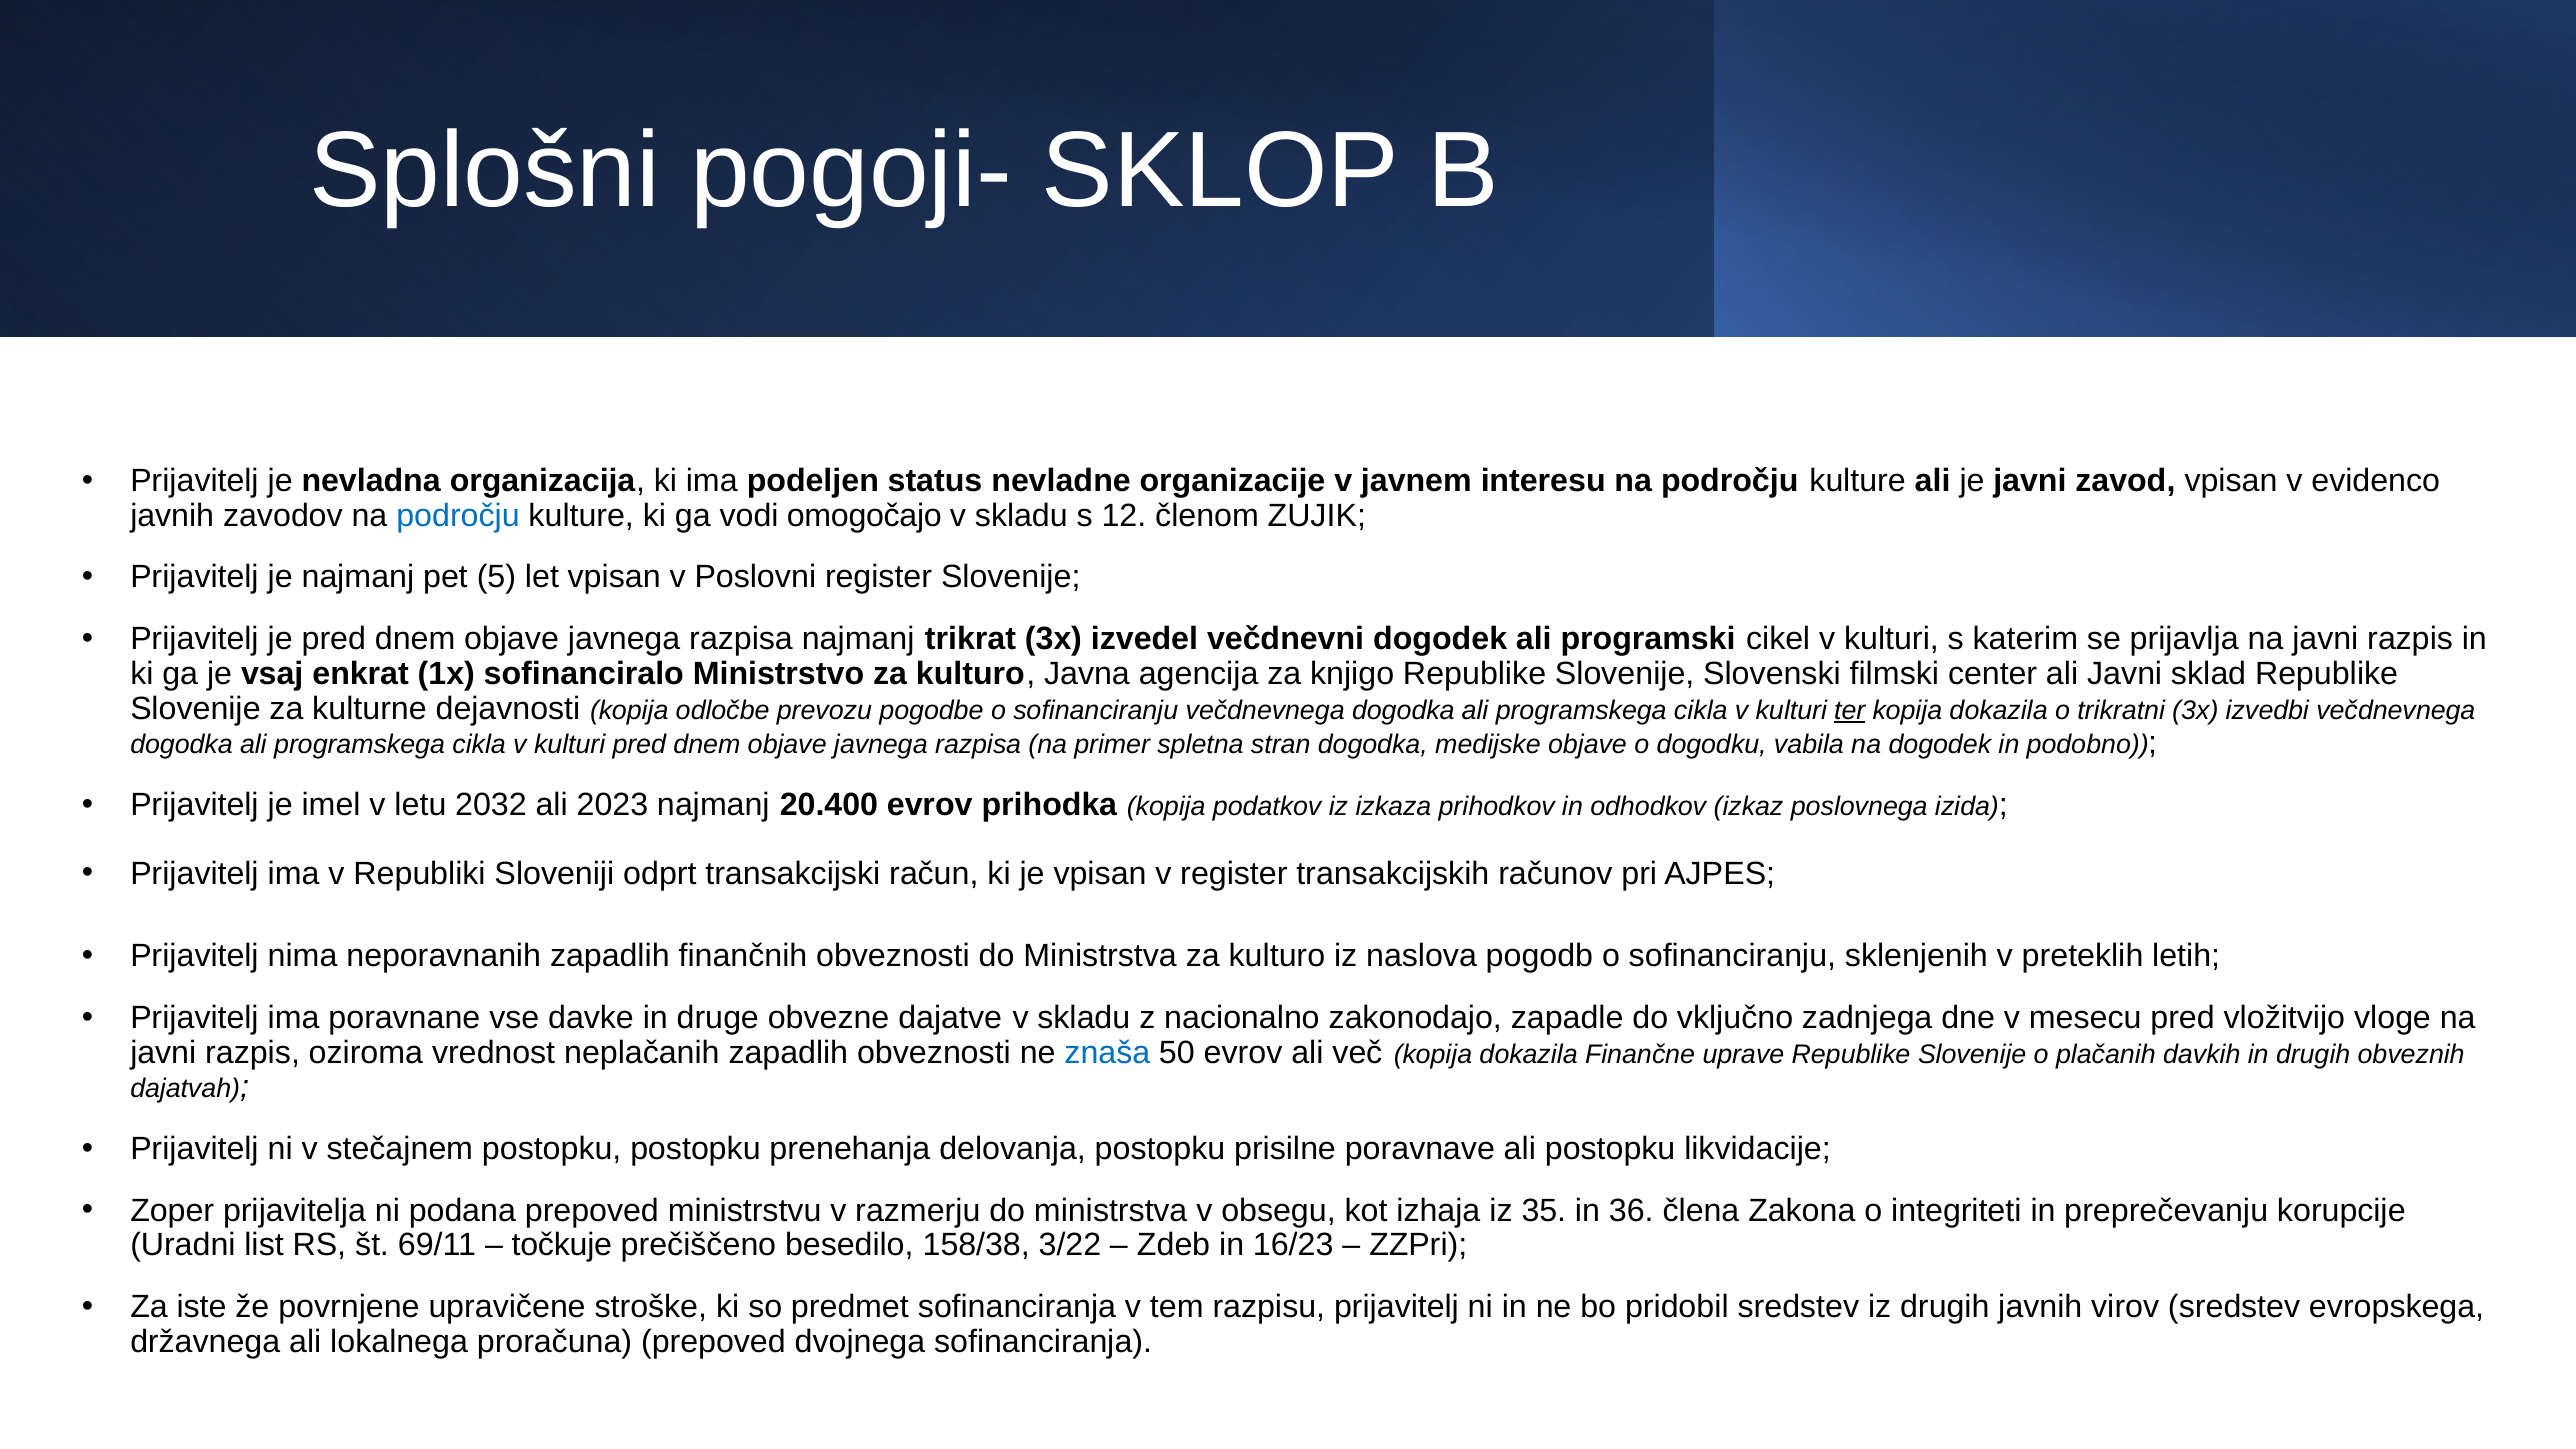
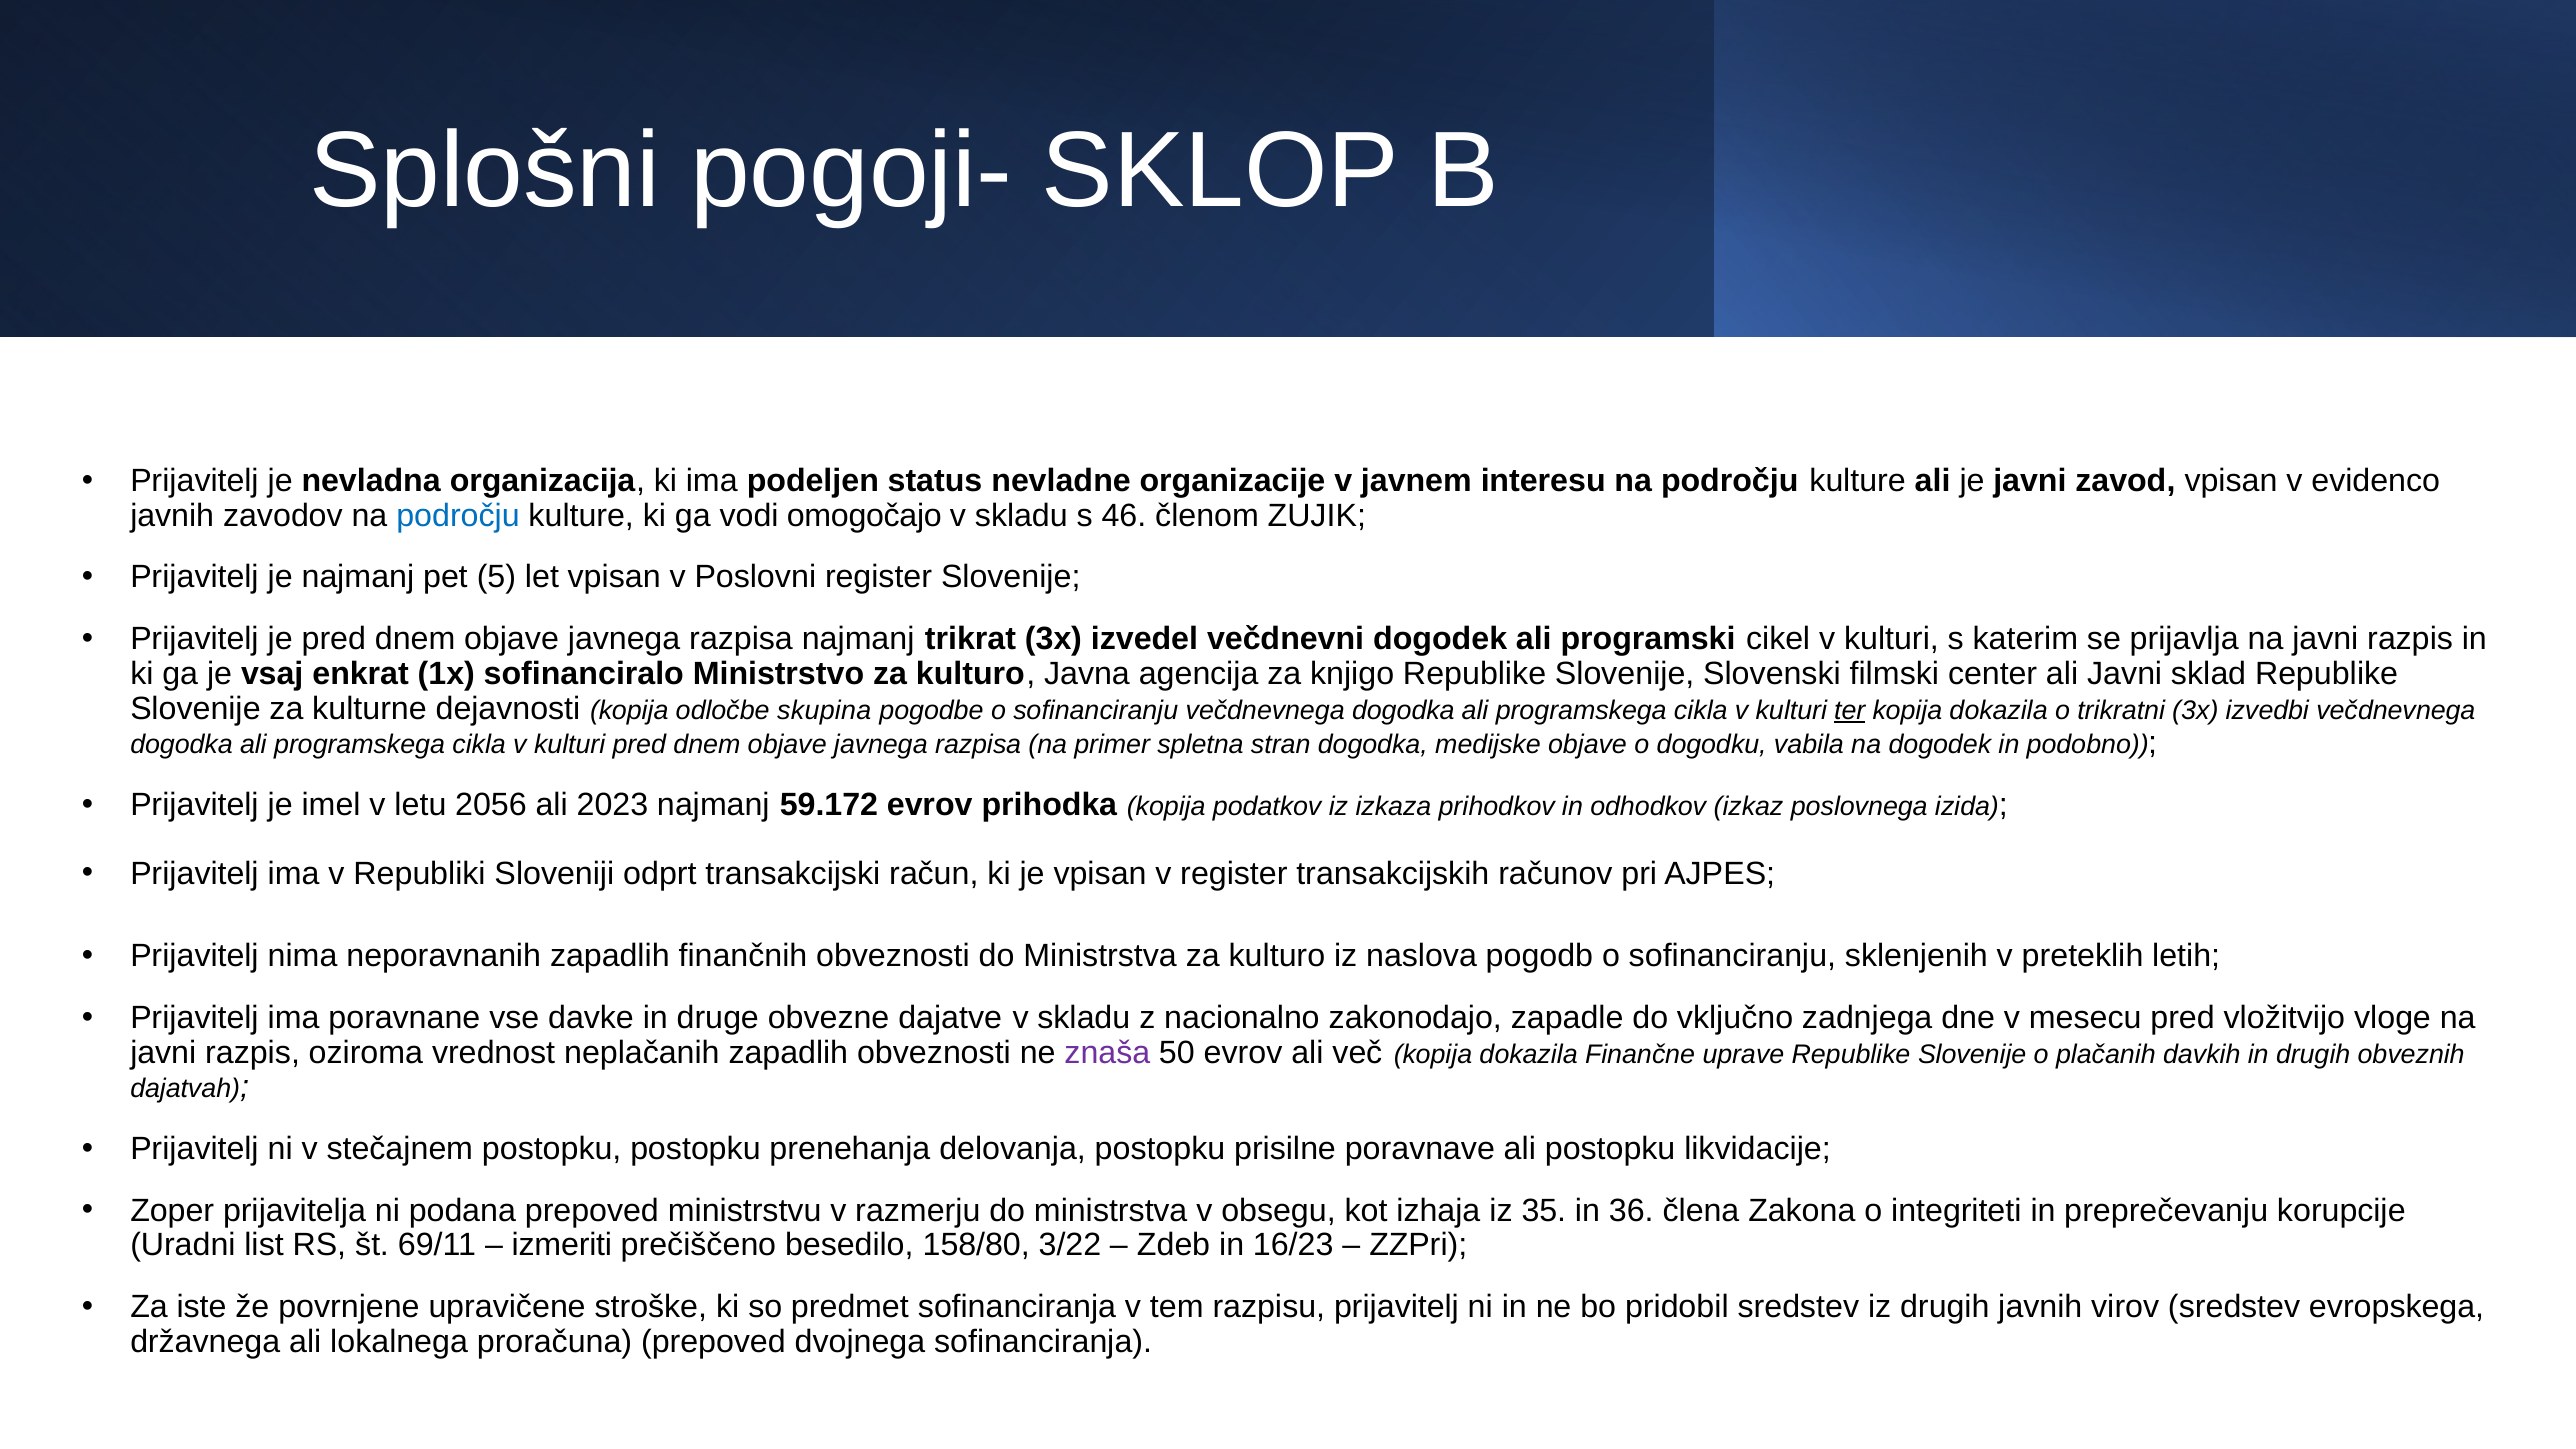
12: 12 -> 46 (1124, 516)
prevozu: prevozu -> skupina (824, 710)
2032: 2032 -> 2056 (491, 805)
20.400: 20.400 -> 59.172 (829, 805)
znaša colour: blue -> purple (1107, 1052)
točkuje: točkuje -> izmeriti (562, 1245)
158/38: 158/38 -> 158/80 (976, 1245)
